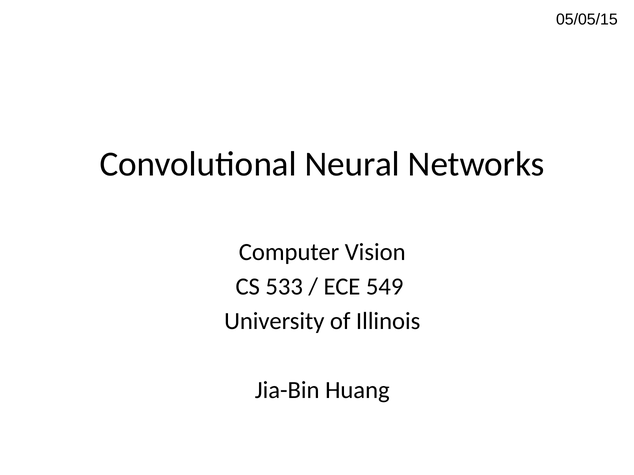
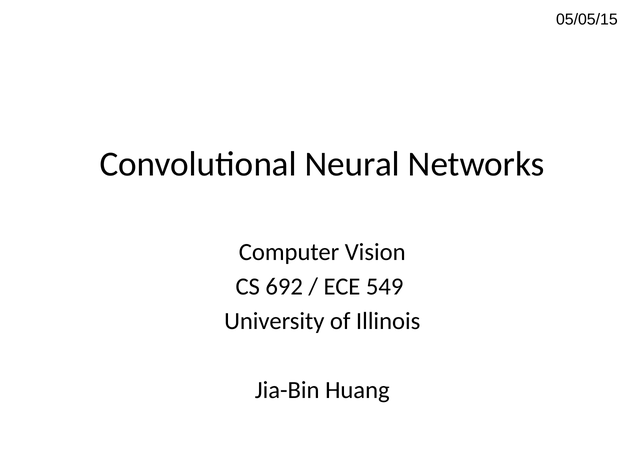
533: 533 -> 692 (284, 287)
